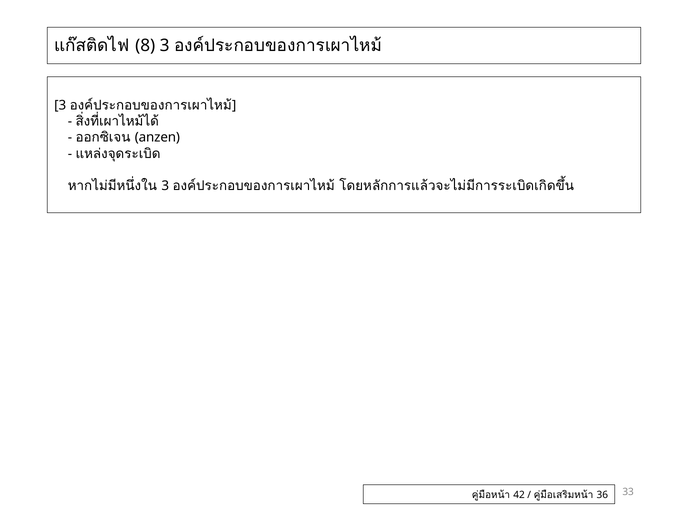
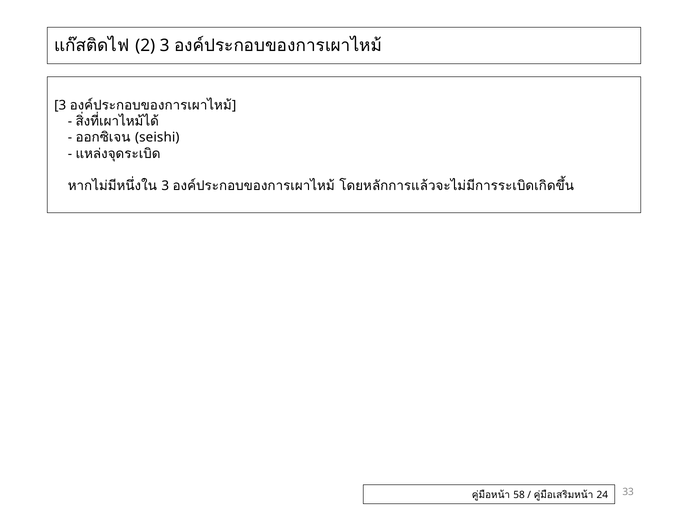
8: 8 -> 2 (145, 45)
anzen: anzen -> seishi (157, 138)
42: 42 -> 58 (519, 495)
36: 36 -> 24 (602, 495)
